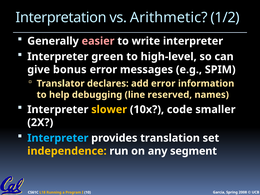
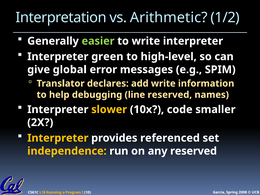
easier colour: pink -> light green (98, 41)
bonus: bonus -> global (70, 70)
add error: error -> write (163, 83)
Interpreter colour: light blue -> yellow (58, 138)
translation: translation -> referenced (170, 138)
any segment: segment -> reserved (194, 151)
